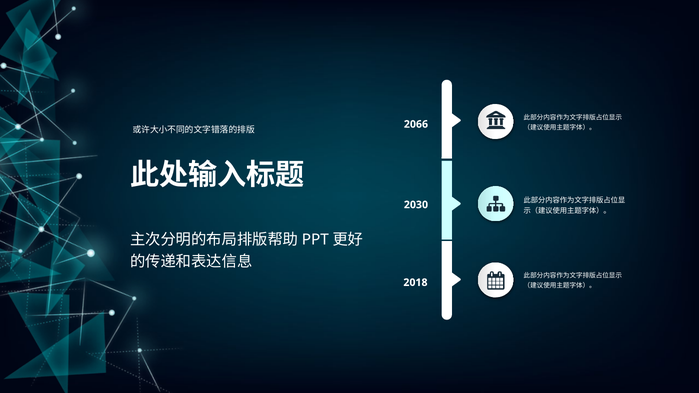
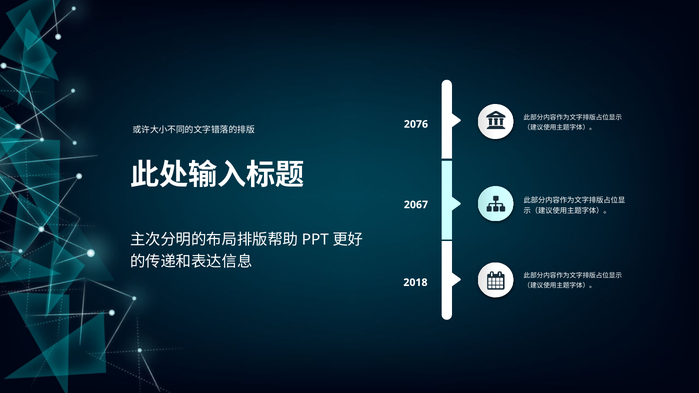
2066: 2066 -> 2076 (416, 124)
2030: 2030 -> 2067 (416, 205)
